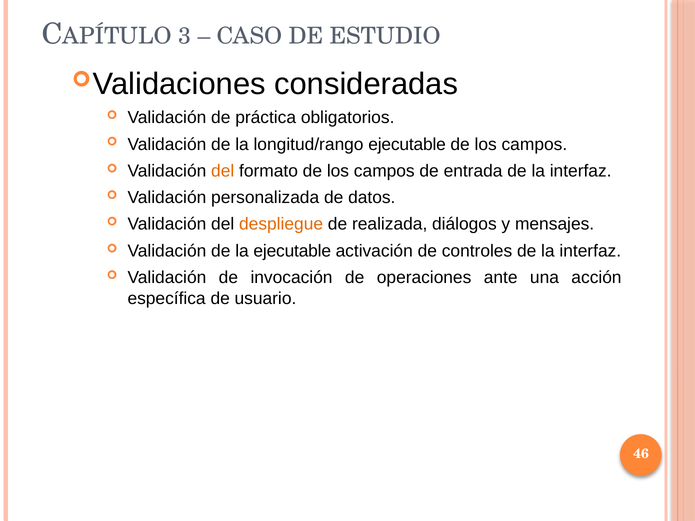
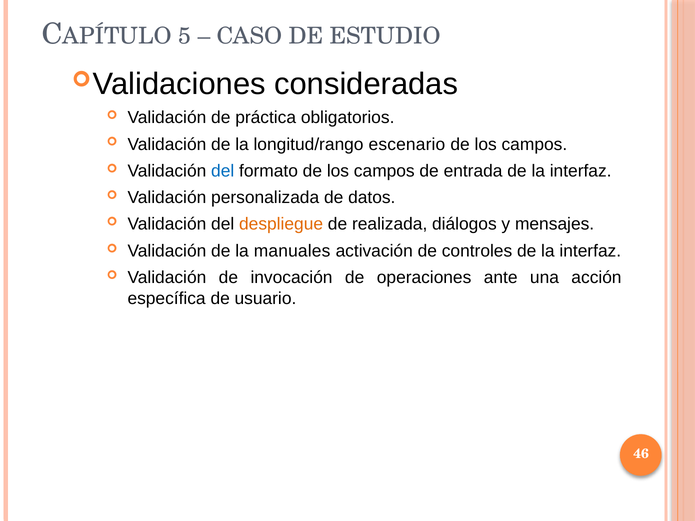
3: 3 -> 5 (185, 36)
longitud/rango ejecutable: ejecutable -> escenario (407, 144)
del colour: orange -> blue (223, 171)
la ejecutable: ejecutable -> manuales (292, 251)
